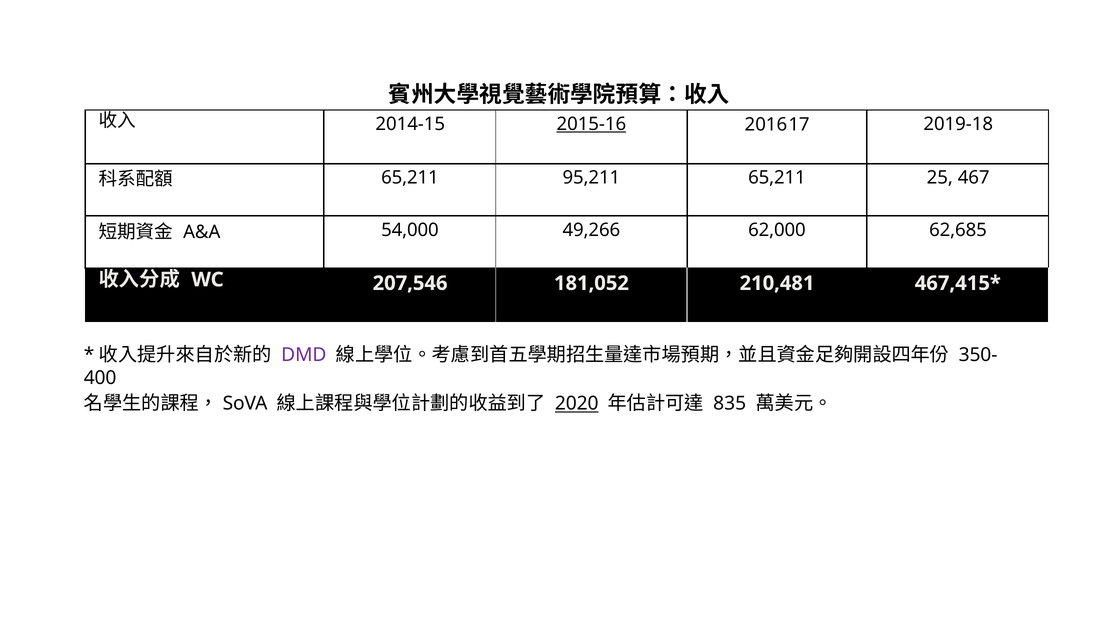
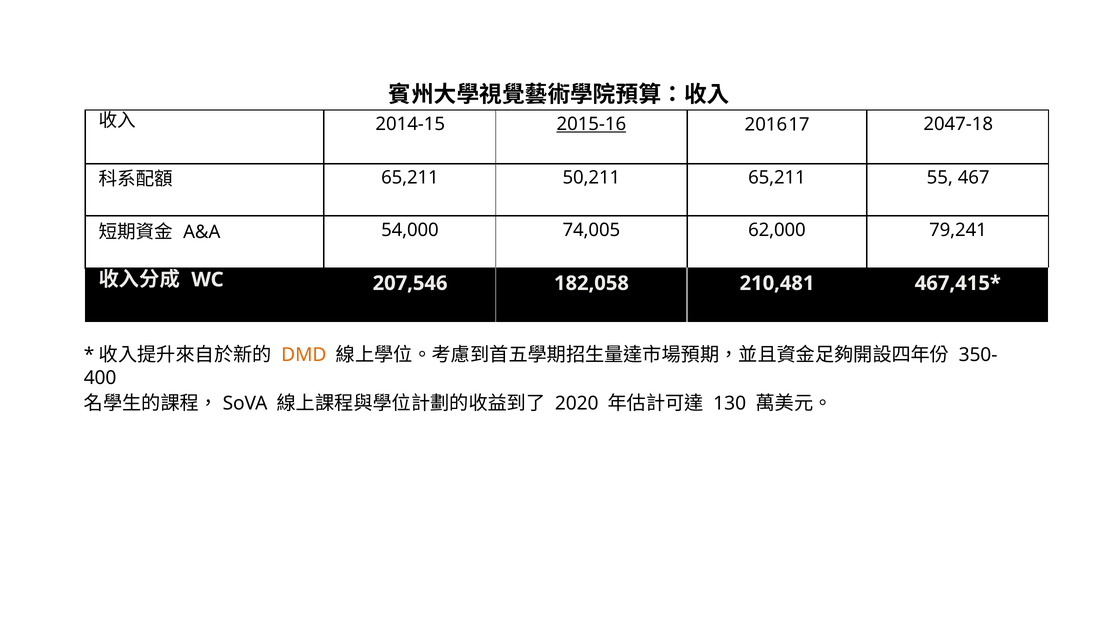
2019-18: 2019-18 -> 2047-18 (958, 124)
95,211: 95,211 -> 50,211 (591, 178)
25: 25 -> 55 (940, 178)
49,266: 49,266 -> 74,005 (591, 230)
62,685: 62,685 -> 79,241 (958, 230)
181,052: 181,052 -> 182,058 (591, 283)
DMD colour: purple -> orange (304, 355)
2020 underline: present -> none (577, 404)
835: 835 -> 130 (730, 404)
